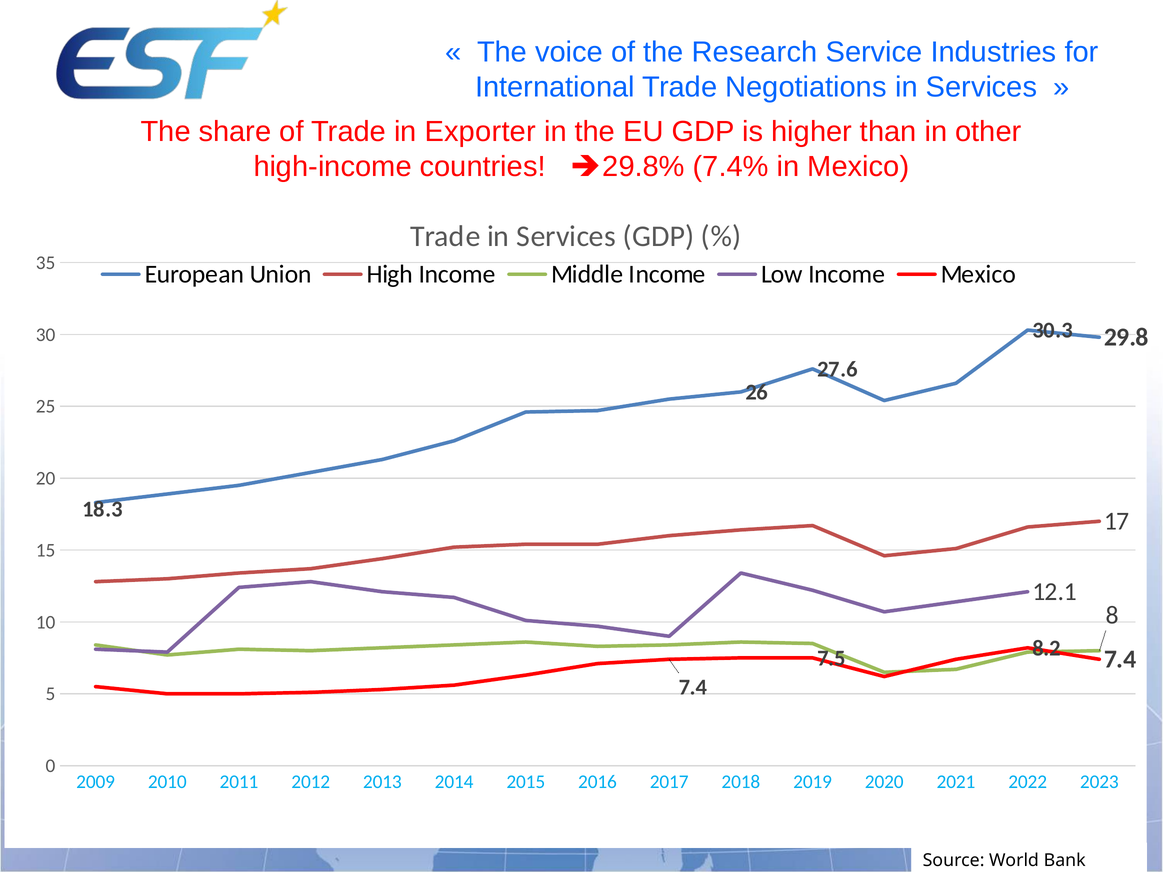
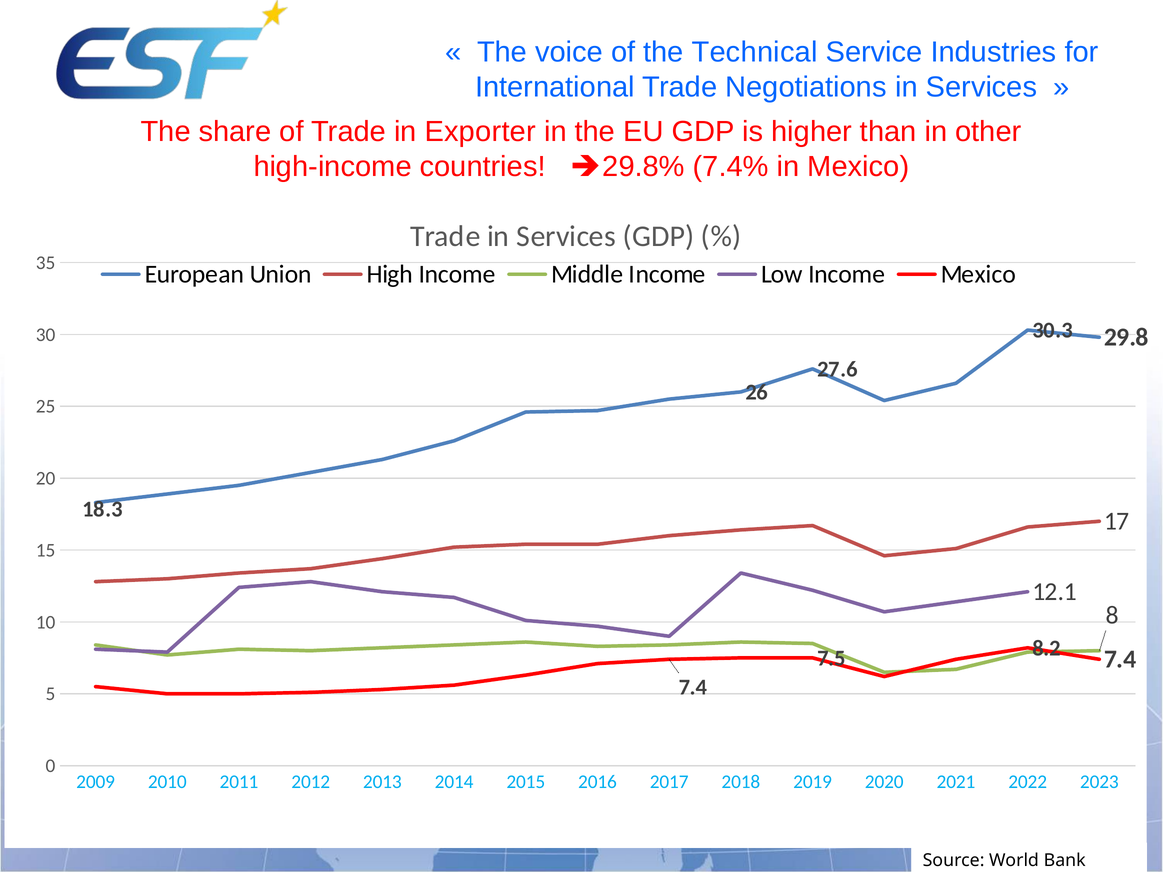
Research: Research -> Technical (755, 52)
